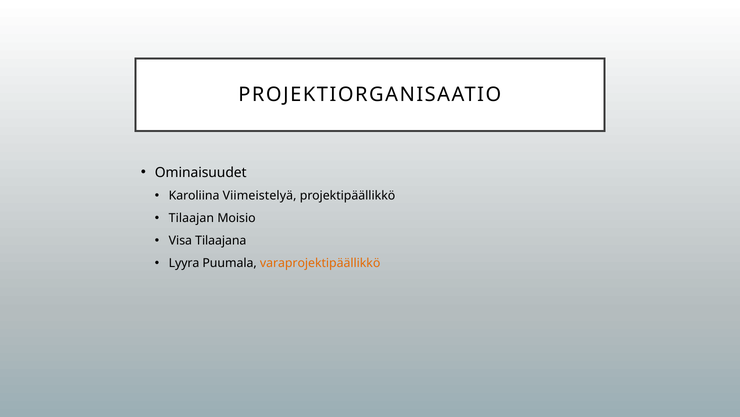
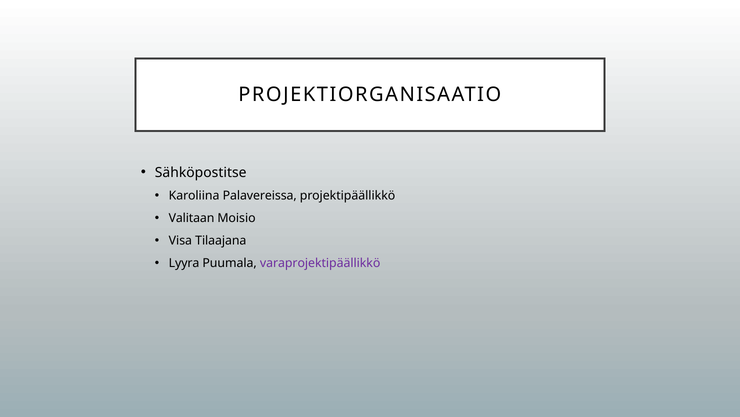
Ominaisuudet: Ominaisuudet -> Sähköpostitse (201, 172)
Viimeistelyä: Viimeistelyä -> Palavereissa (260, 195)
Tilaajan: Tilaajan -> Valitaan (192, 218)
varaprojektipäällikkö colour: orange -> purple (320, 263)
